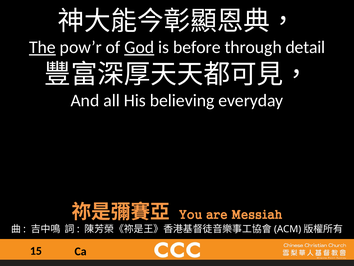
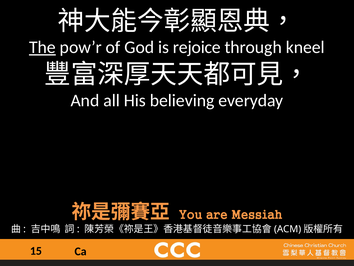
God underline: present -> none (139, 47)
before: before -> rejoice (197, 47)
detail: detail -> kneel (305, 47)
